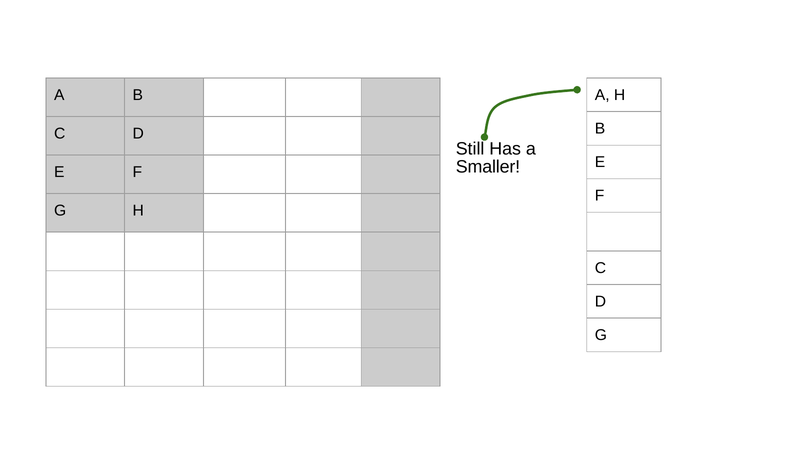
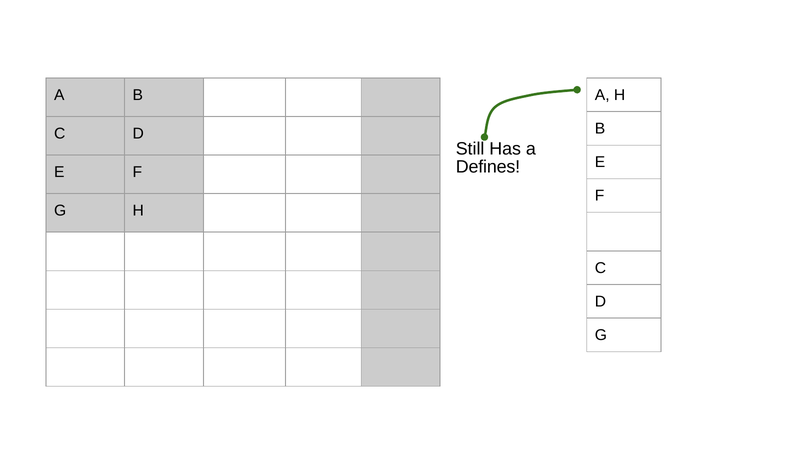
Smaller: Smaller -> Defines (488, 167)
